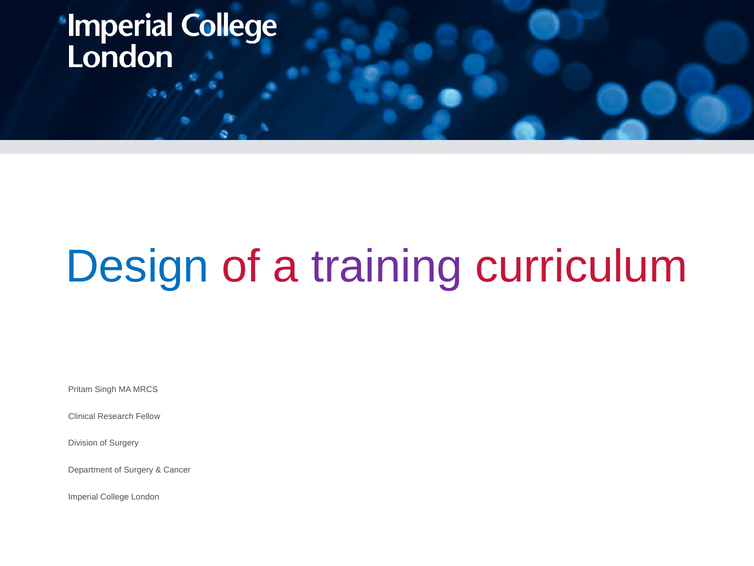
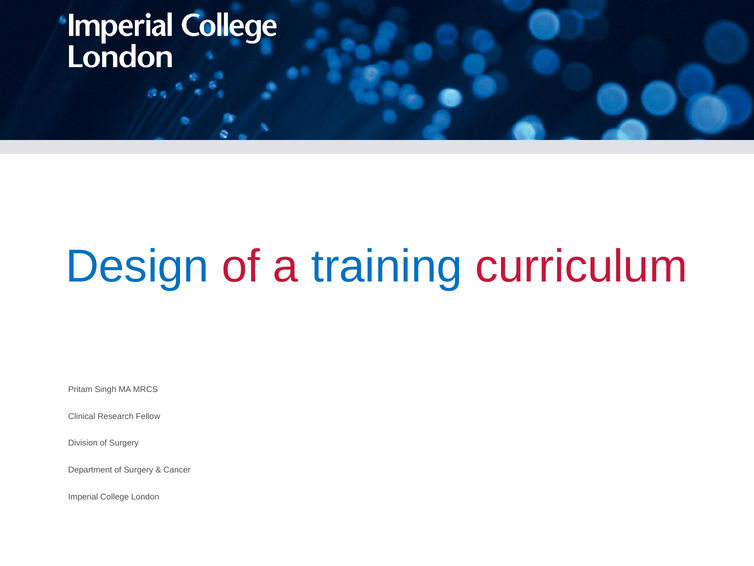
training colour: purple -> blue (387, 266)
